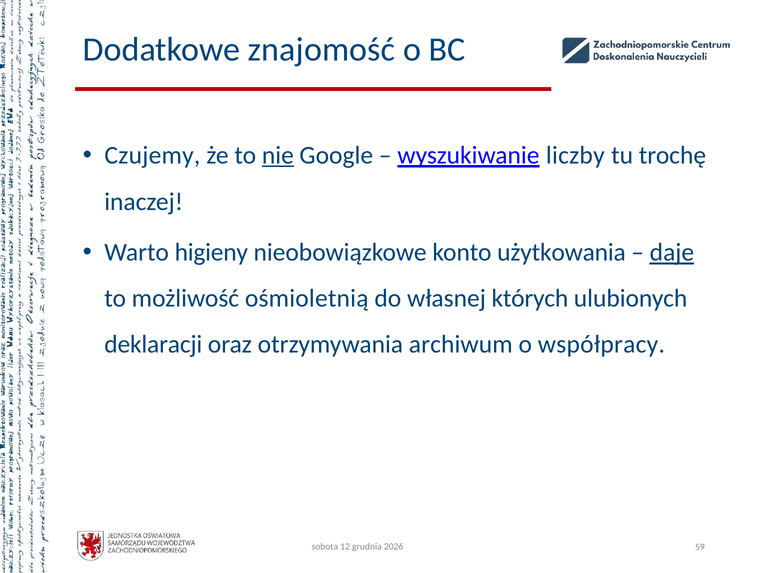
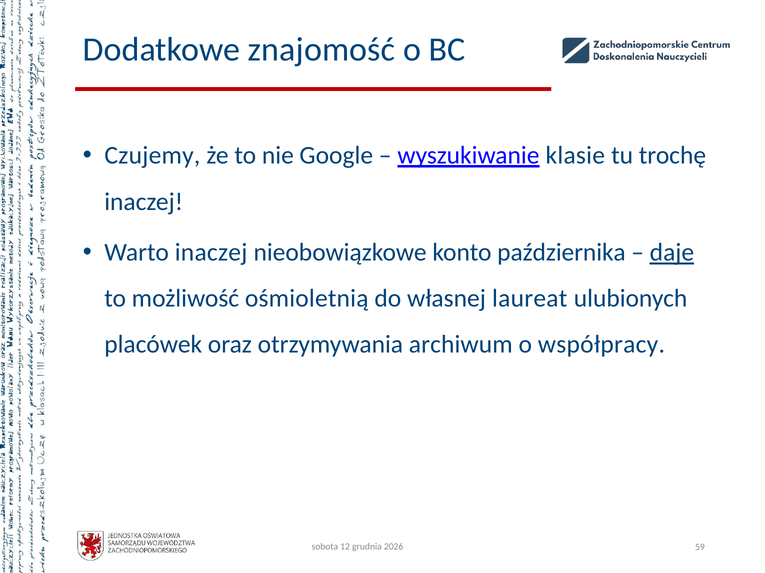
nie underline: present -> none (278, 155)
liczby: liczby -> klasie (575, 155)
Warto higieny: higieny -> inaczej (211, 253)
użytkowania: użytkowania -> października (561, 253)
których: których -> laureat (530, 299)
deklaracji: deklaracji -> placówek (153, 345)
